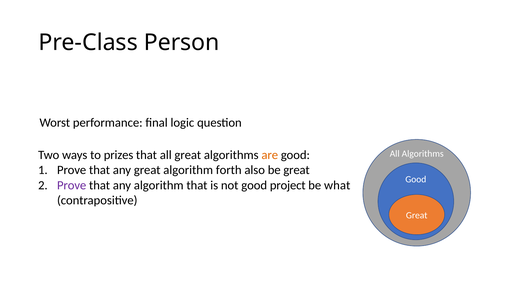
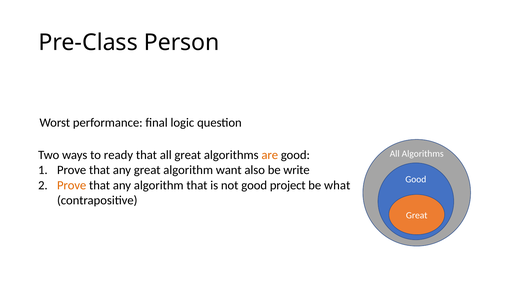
prizes: prizes -> ready (118, 155)
forth: forth -> want (229, 170)
be great: great -> write (297, 170)
Prove colour: purple -> orange (72, 185)
